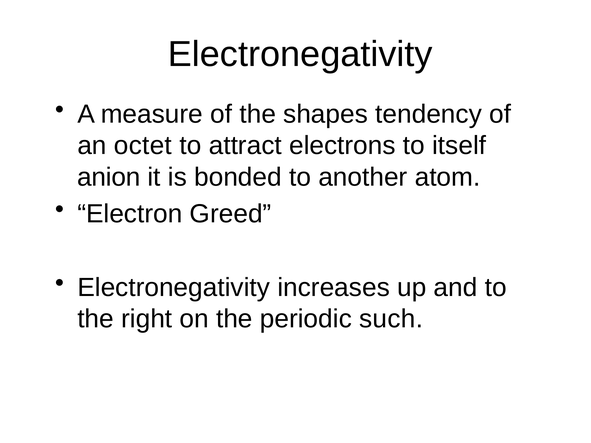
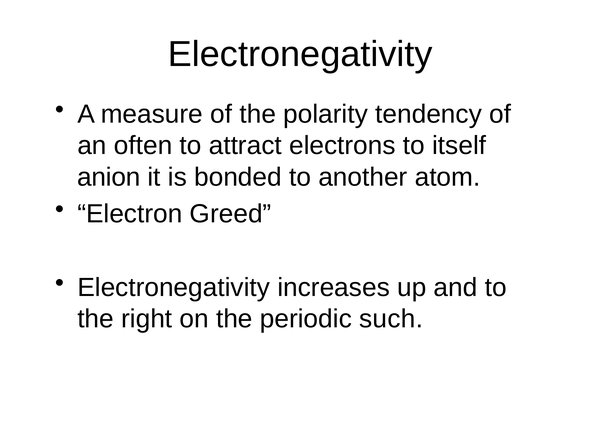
shapes: shapes -> polarity (326, 114)
octet: octet -> often (143, 146)
